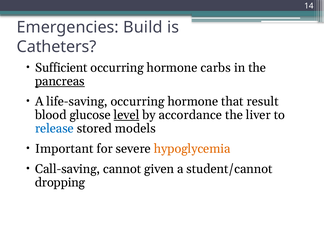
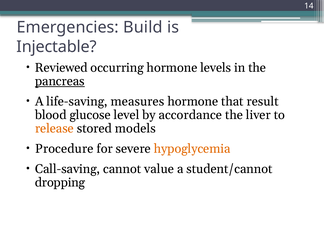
Catheters: Catheters -> Injectable (57, 47)
Sufficient: Sufficient -> Reviewed (61, 68)
carbs: carbs -> levels (216, 68)
life-saving occurring: occurring -> measures (138, 102)
level underline: present -> none (127, 115)
release colour: blue -> orange (54, 129)
Important: Important -> Procedure (64, 149)
given: given -> value (159, 169)
